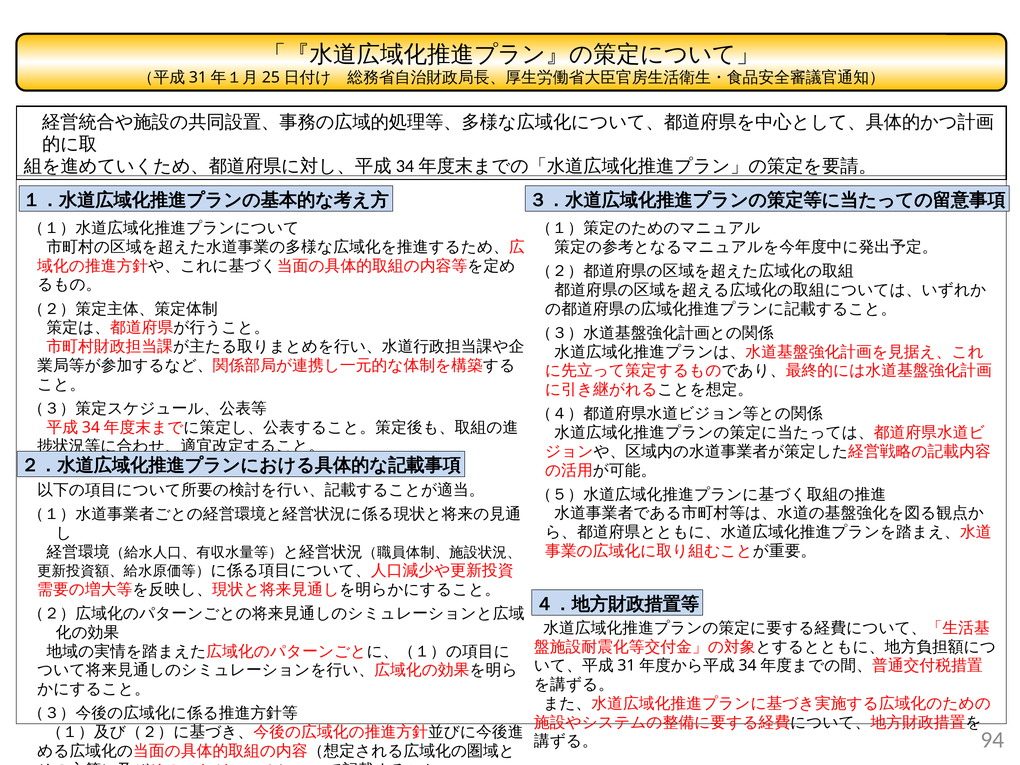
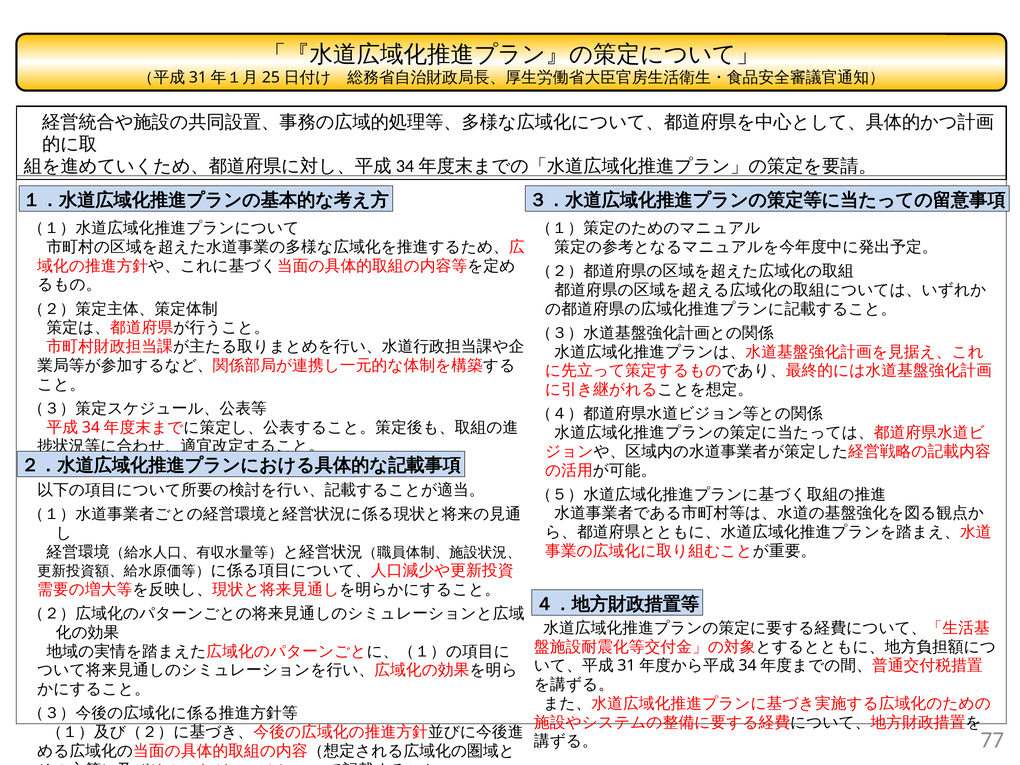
94: 94 -> 77 (992, 740)
